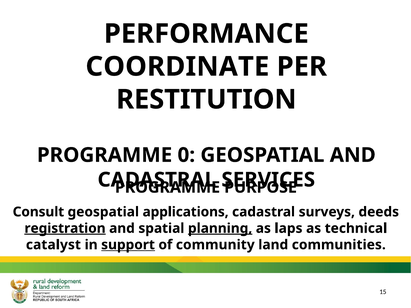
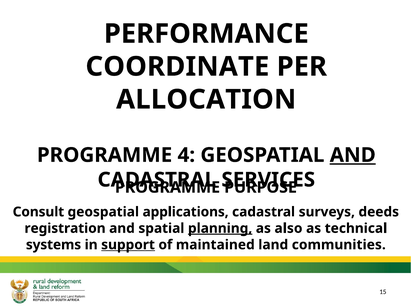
RESTITUTION: RESTITUTION -> ALLOCATION (206, 100)
0: 0 -> 4 (186, 155)
AND underline: none -> present (353, 155)
registration underline: present -> none (65, 229)
laps: laps -> also (288, 229)
catalyst: catalyst -> systems (54, 245)
community: community -> maintained (215, 245)
